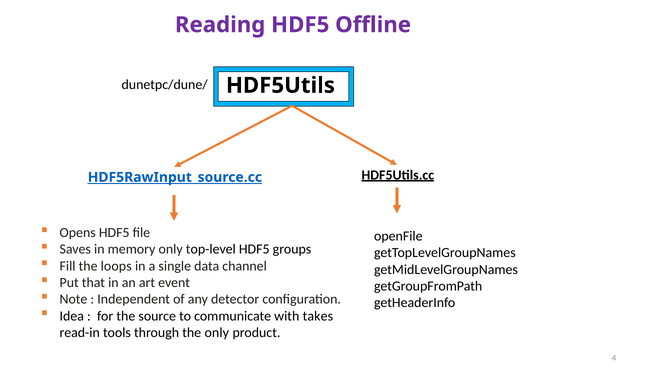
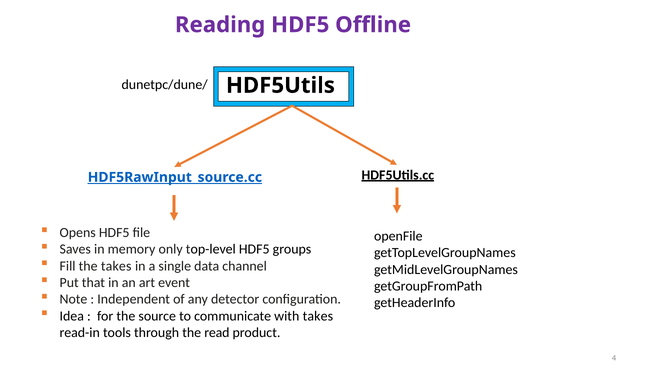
the loops: loops -> takes (116, 266)
the only: only -> read (217, 333)
